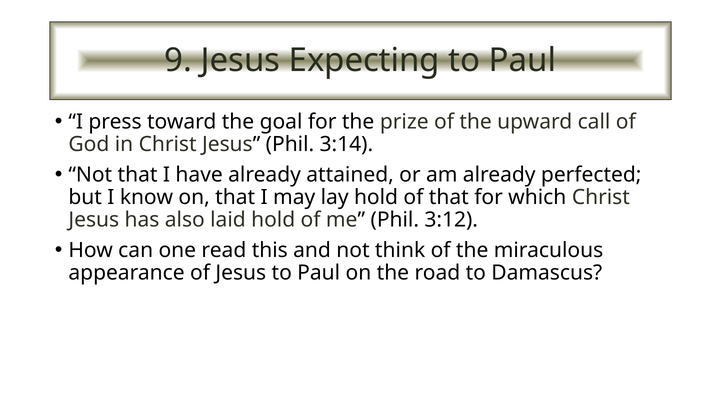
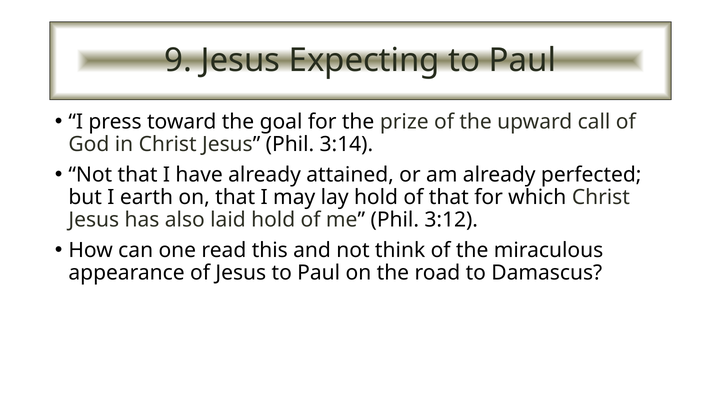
know: know -> earth (146, 198)
